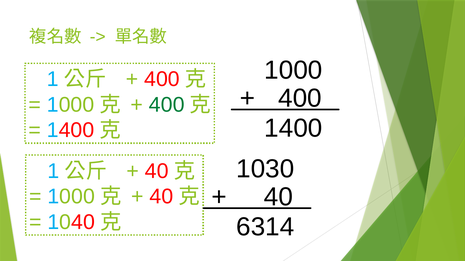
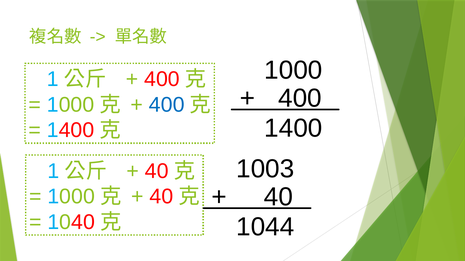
400 colour: green -> blue (167, 105)
1030: 1030 -> 1003 (265, 169)
6314: 6314 -> 1044 (265, 227)
